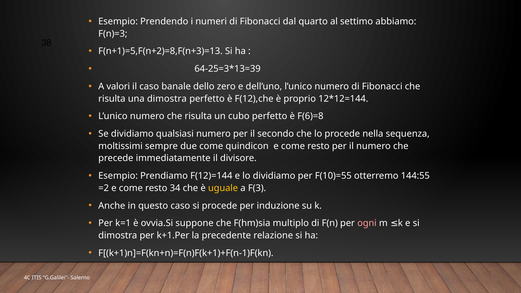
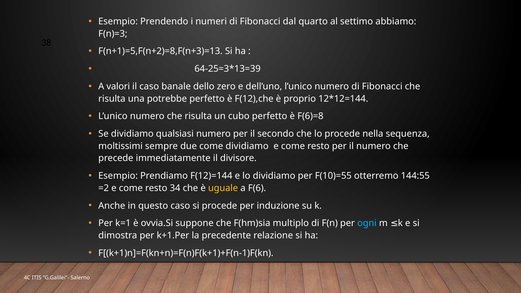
una dimostra: dimostra -> potrebbe (167, 99)
come quindicon: quindicon -> dividiamo (247, 146)
F(3: F(3 -> F(6 (257, 188)
ogni colour: pink -> light blue (367, 223)
